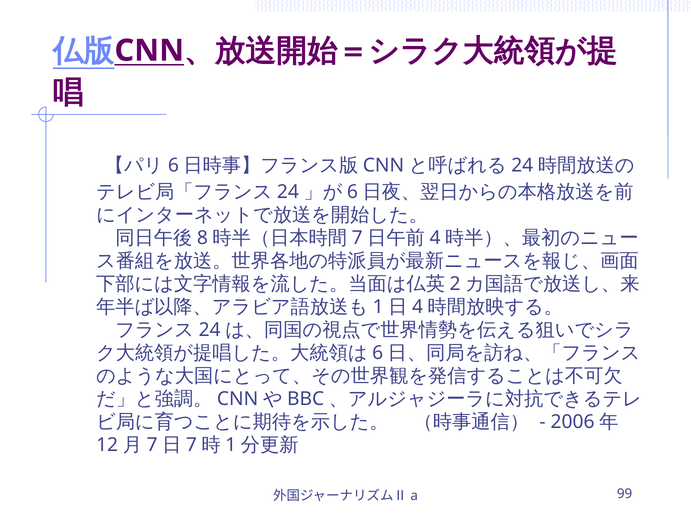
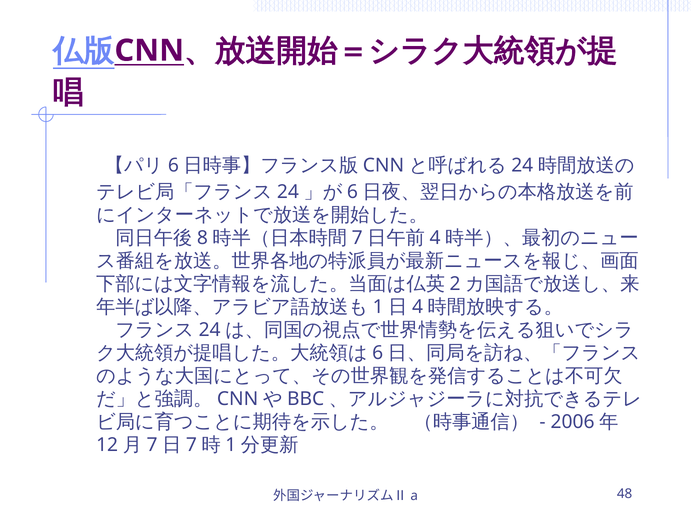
99: 99 -> 48 (625, 494)
